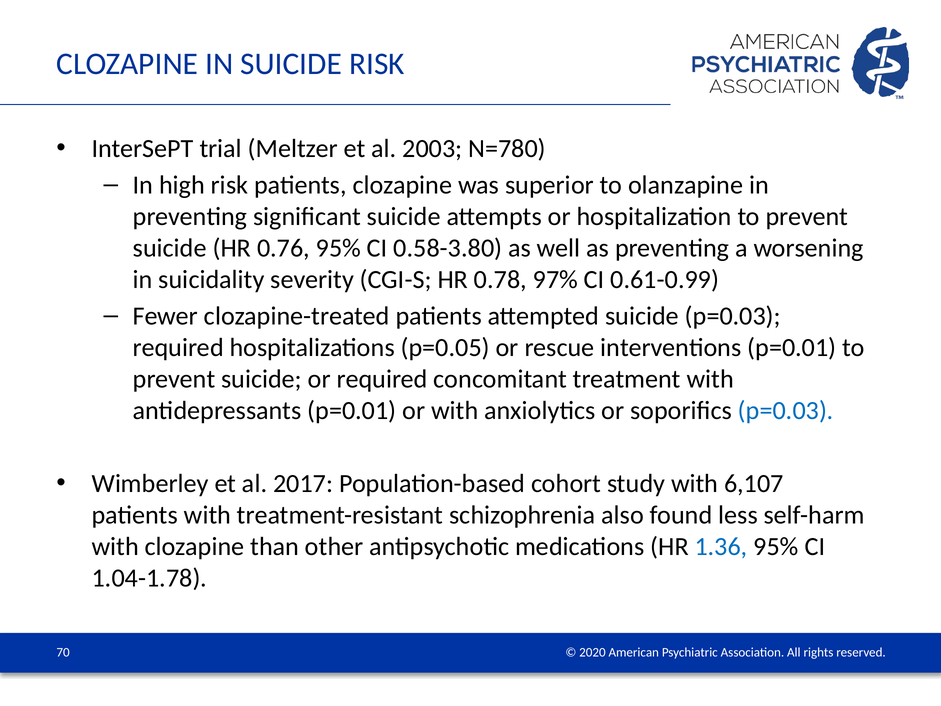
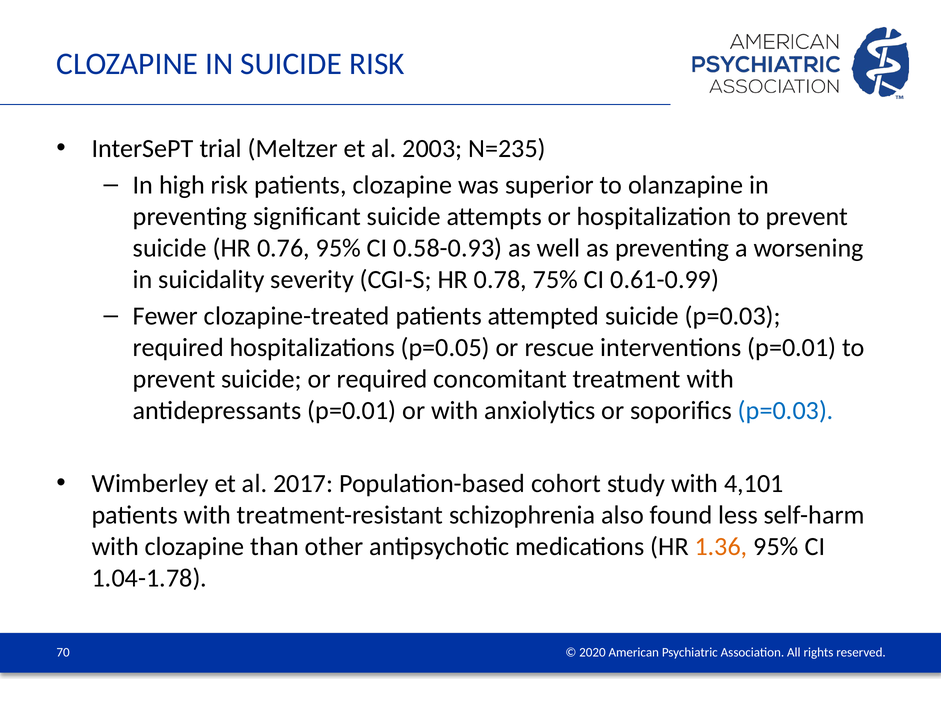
N=780: N=780 -> N=235 (507, 148)
0.58-3.80: 0.58-3.80 -> 0.58-0.93 (448, 248)
97%: 97% -> 75% (555, 279)
6,107: 6,107 -> 4,101 (754, 484)
1.36 colour: blue -> orange (721, 546)
